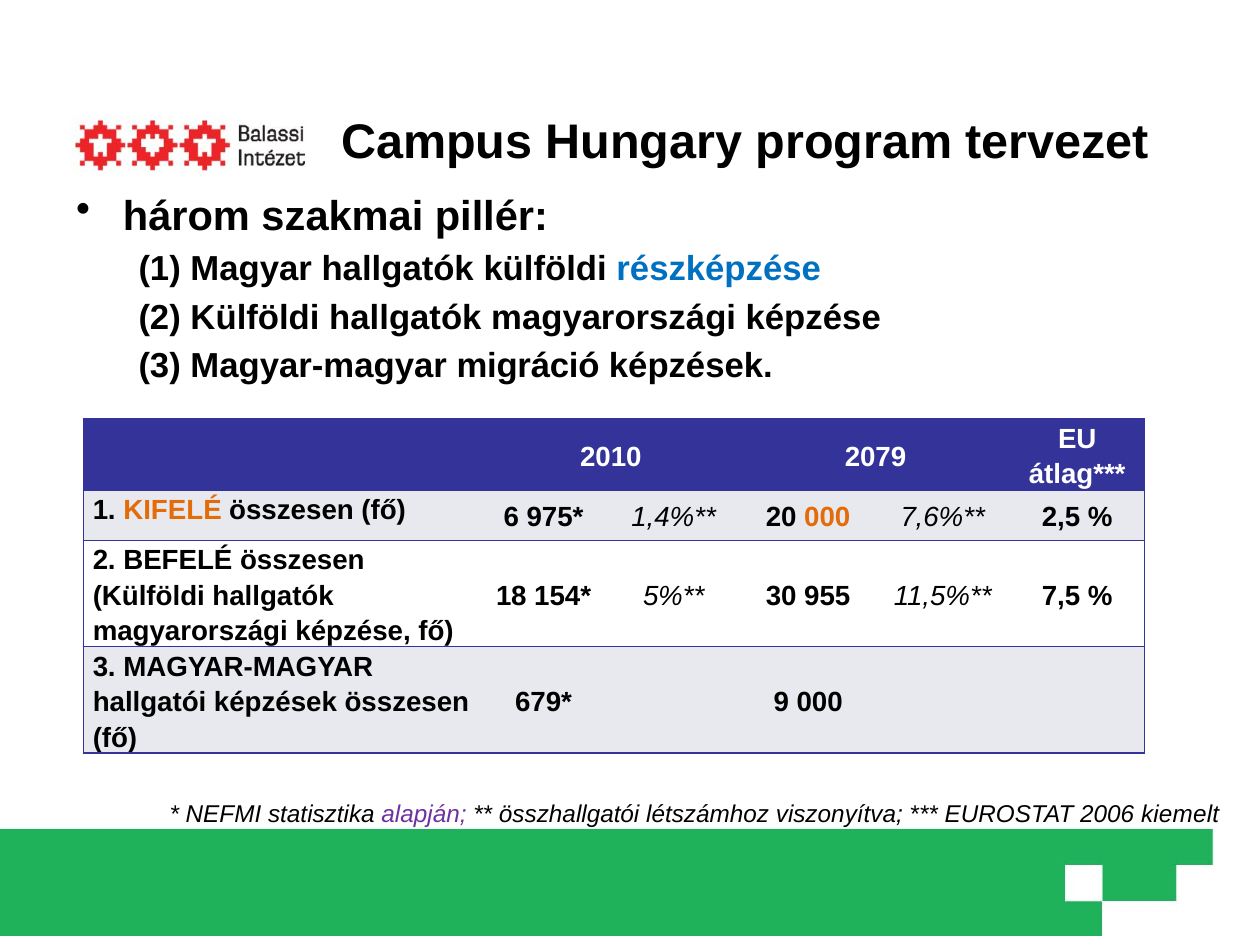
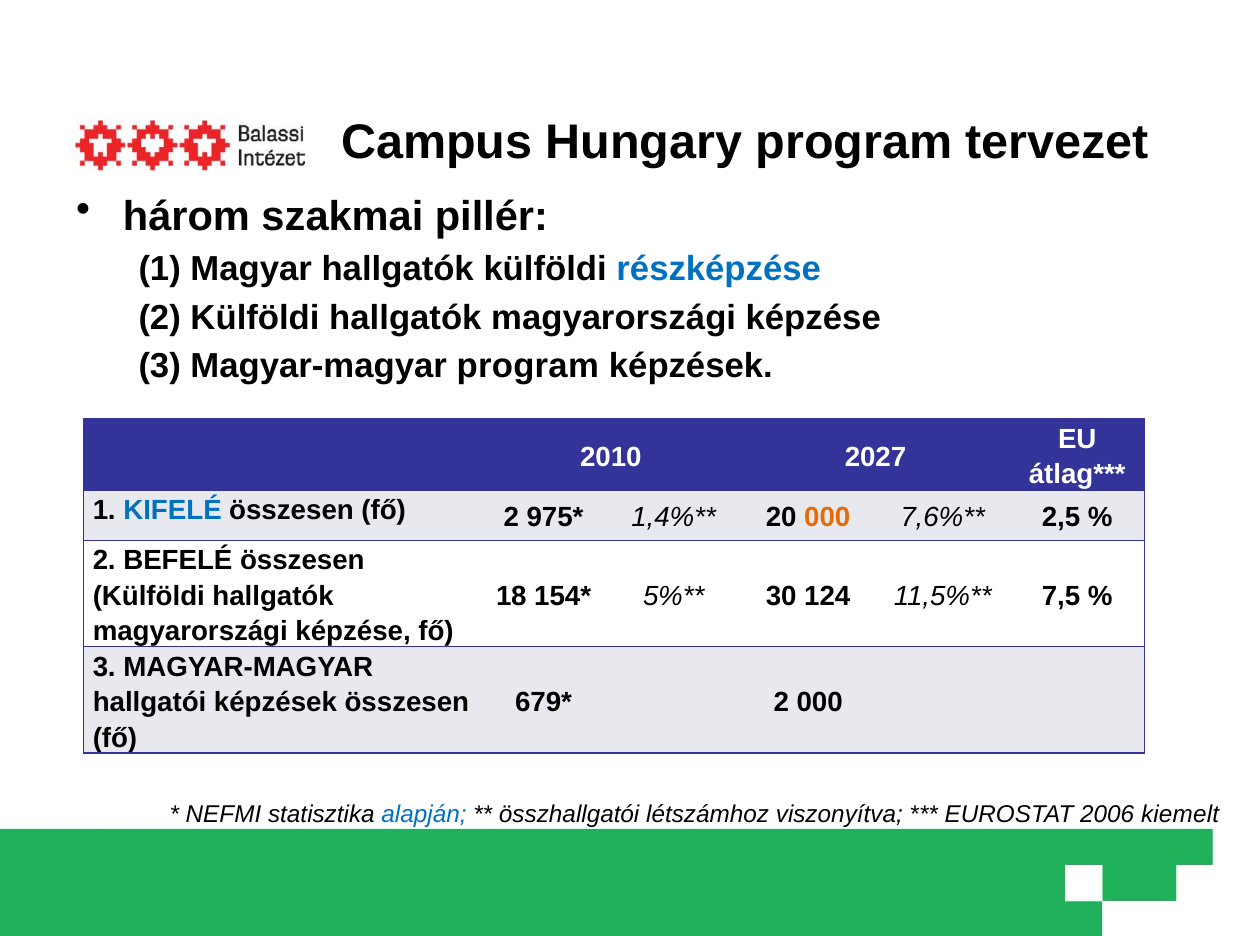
Magyar-magyar migráció: migráció -> program (528, 366)
2079: 2079 -> 2027 (876, 457)
KIFELÉ colour: orange -> blue (173, 510)
fő 6: 6 -> 2 (511, 518)
955: 955 -> 124 (827, 596)
9: 9 -> 2 (781, 703)
alapján colour: purple -> blue (424, 815)
